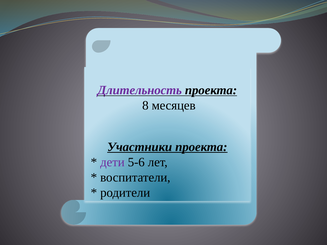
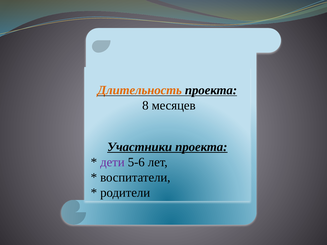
Длительность colour: purple -> orange (140, 90)
